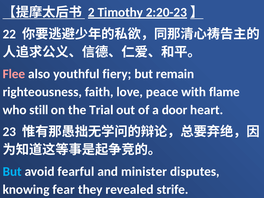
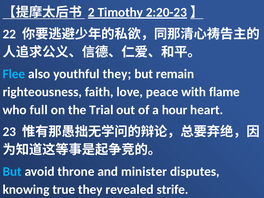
Flee colour: pink -> light blue (14, 74)
youthful fiery: fiery -> they (117, 74)
still: still -> full (39, 110)
door: door -> hour (175, 110)
fearful: fearful -> throne (76, 171)
fear: fear -> true (64, 190)
